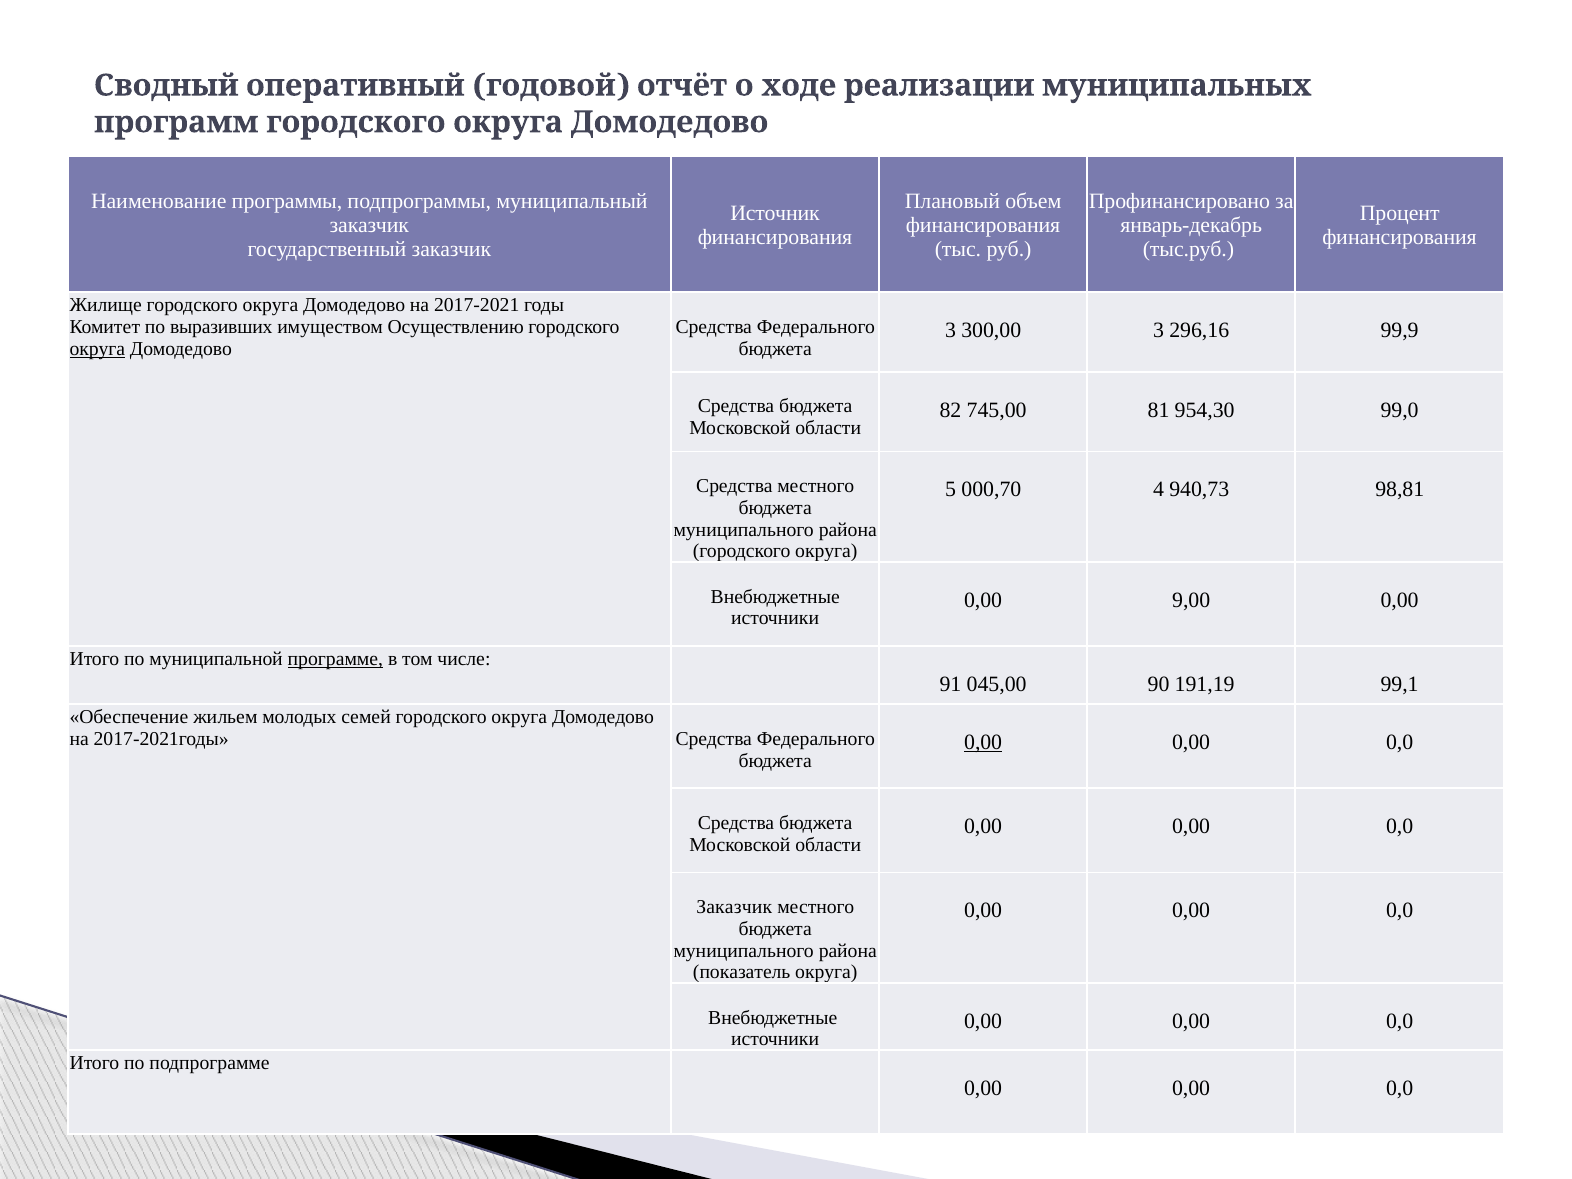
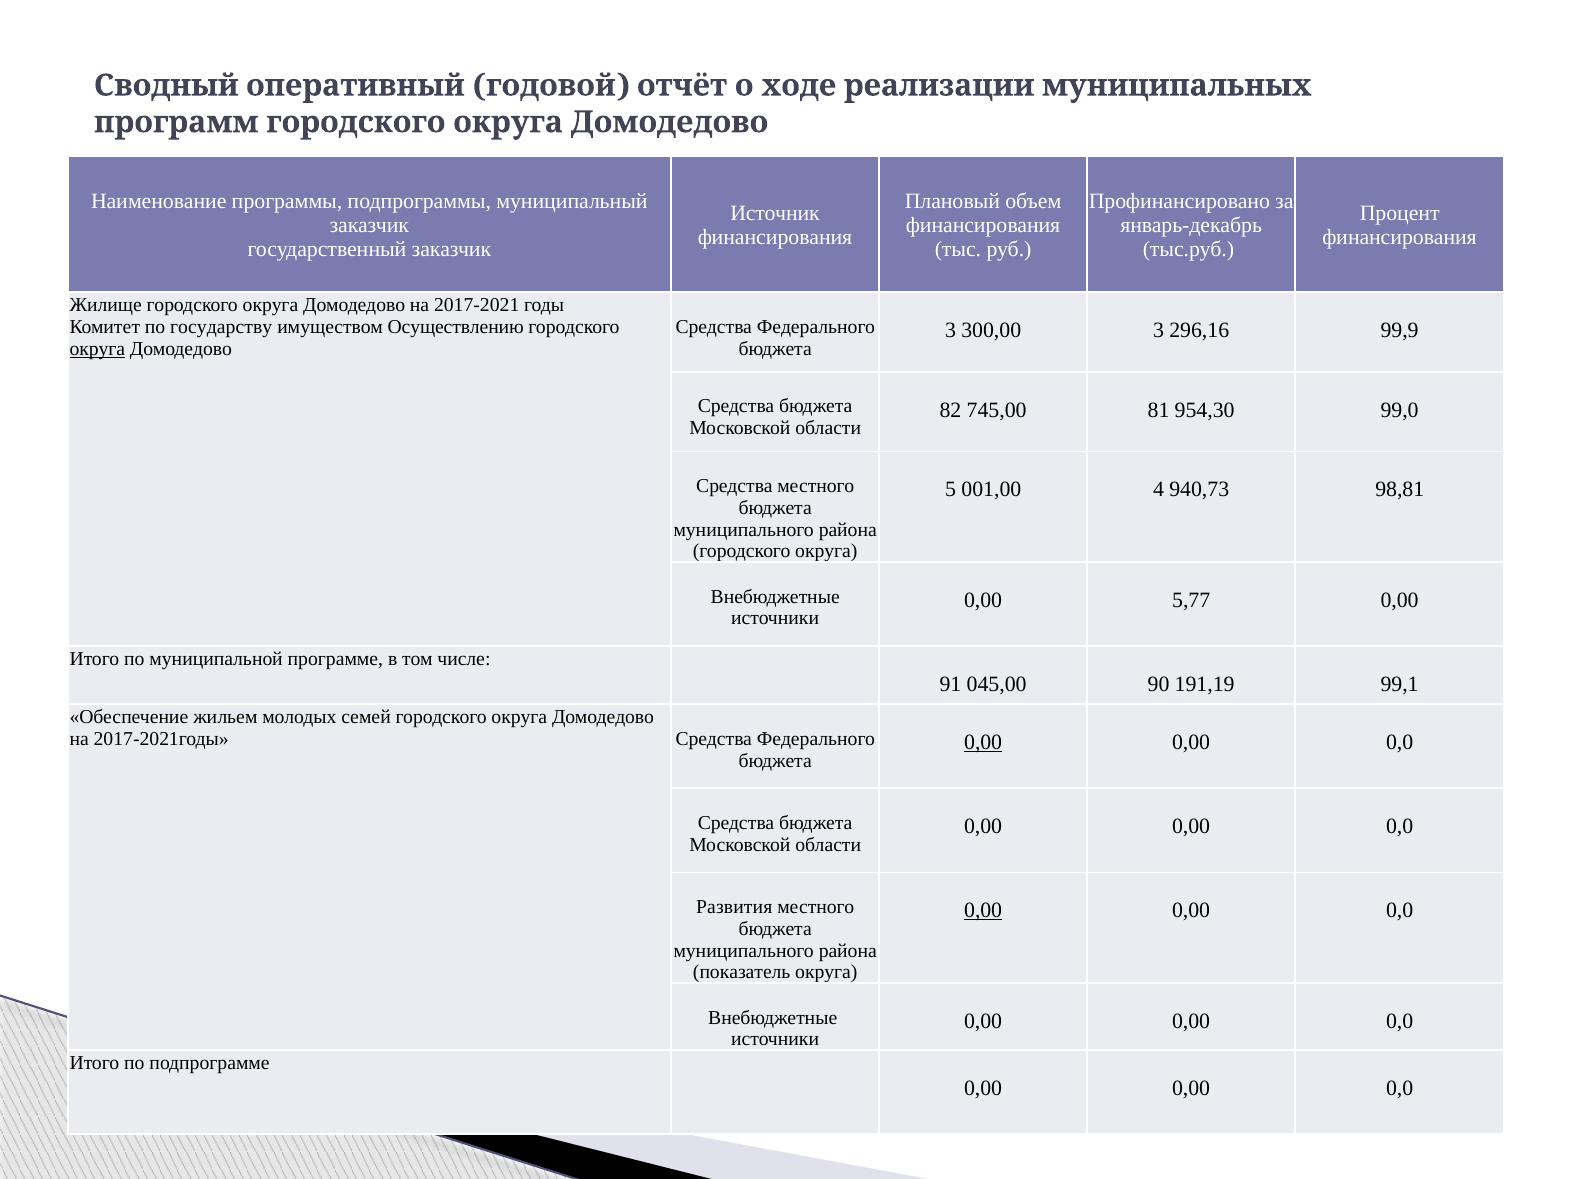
выразивших: выразивших -> государству (221, 327)
000,70: 000,70 -> 001,00 (991, 489)
9,00: 9,00 -> 5,77 (1191, 600)
программе underline: present -> none (335, 659)
Заказчик: Заказчик -> Развития (734, 907)
0,00 underline: none -> present (983, 910)
